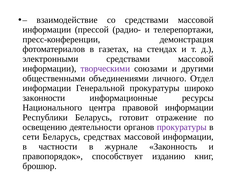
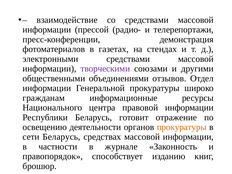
личного: личного -> отзывов (169, 78)
законности: законности -> гражданам (44, 98)
прокуратуры colour: purple -> orange (182, 127)
